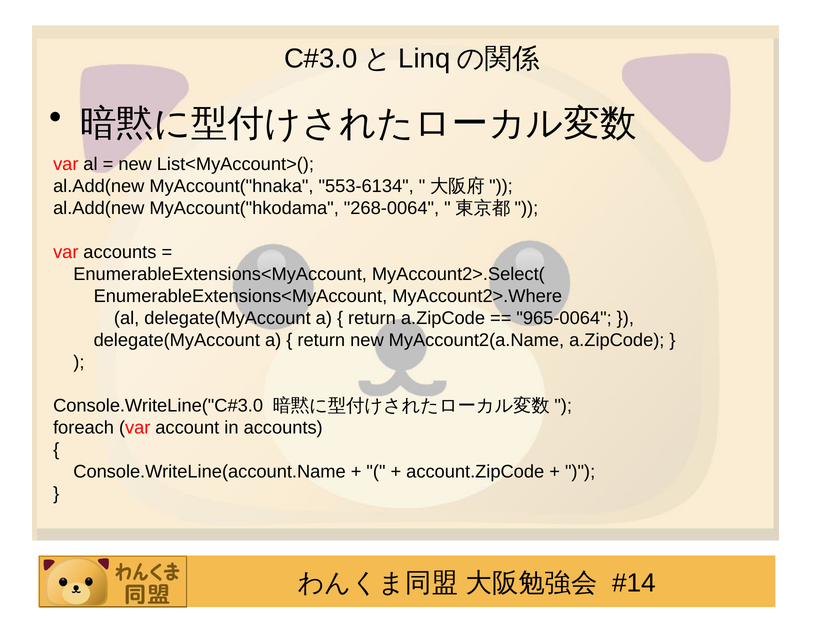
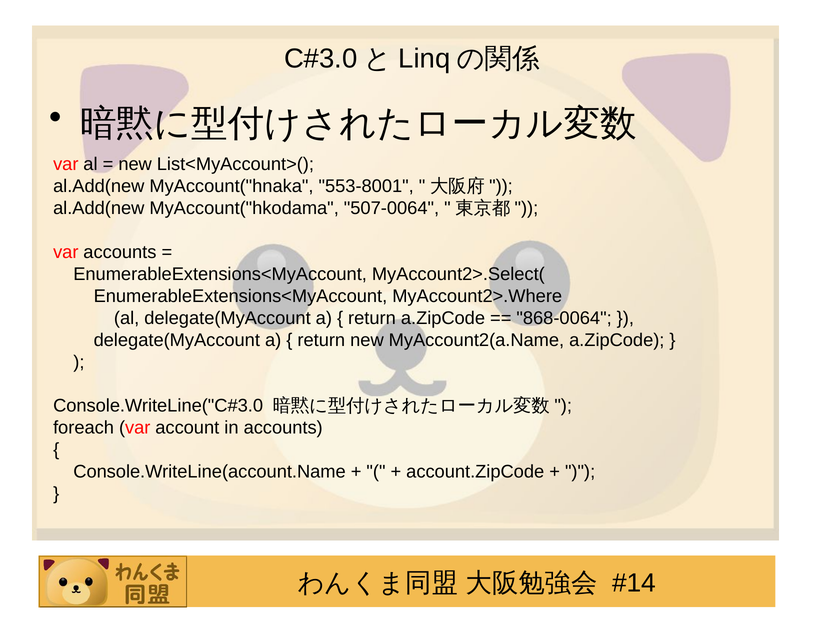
553-6134: 553-6134 -> 553-8001 (366, 186)
268-0064: 268-0064 -> 507-0064 (391, 208)
965-0064: 965-0064 -> 868-0064 (564, 318)
